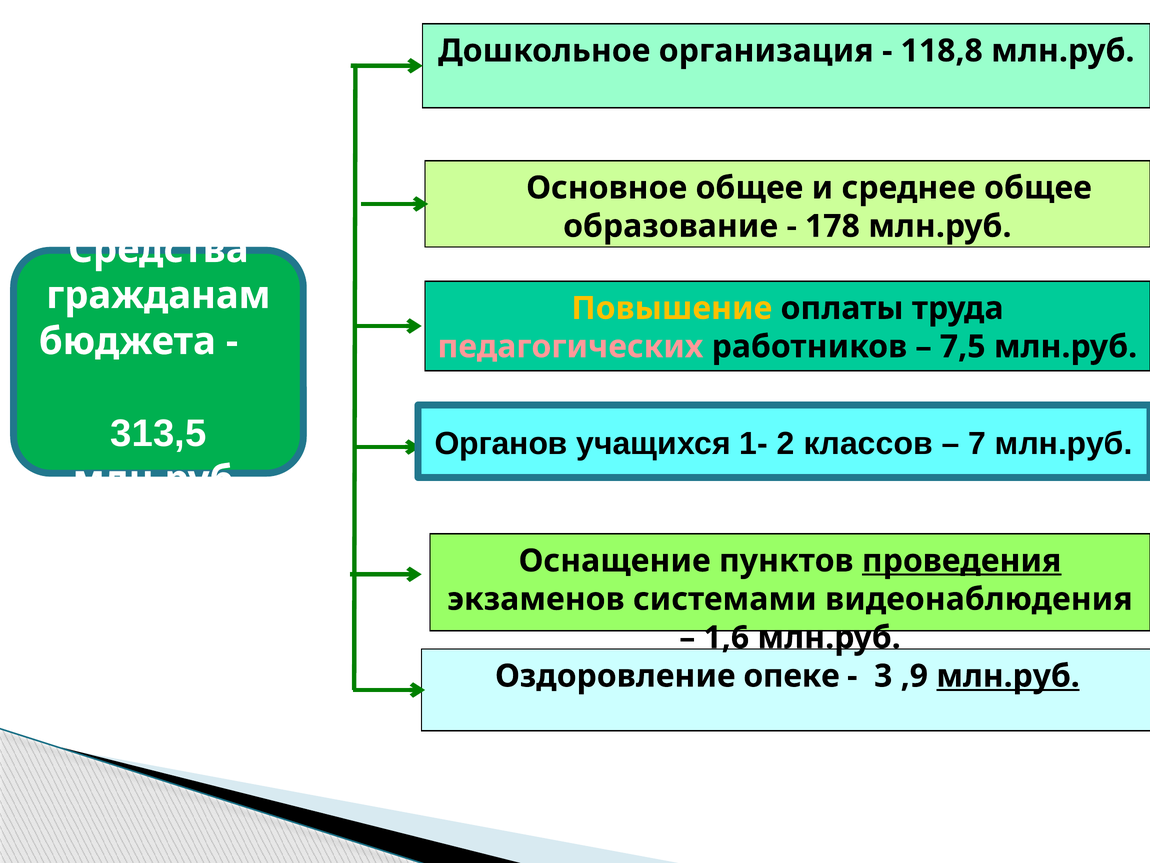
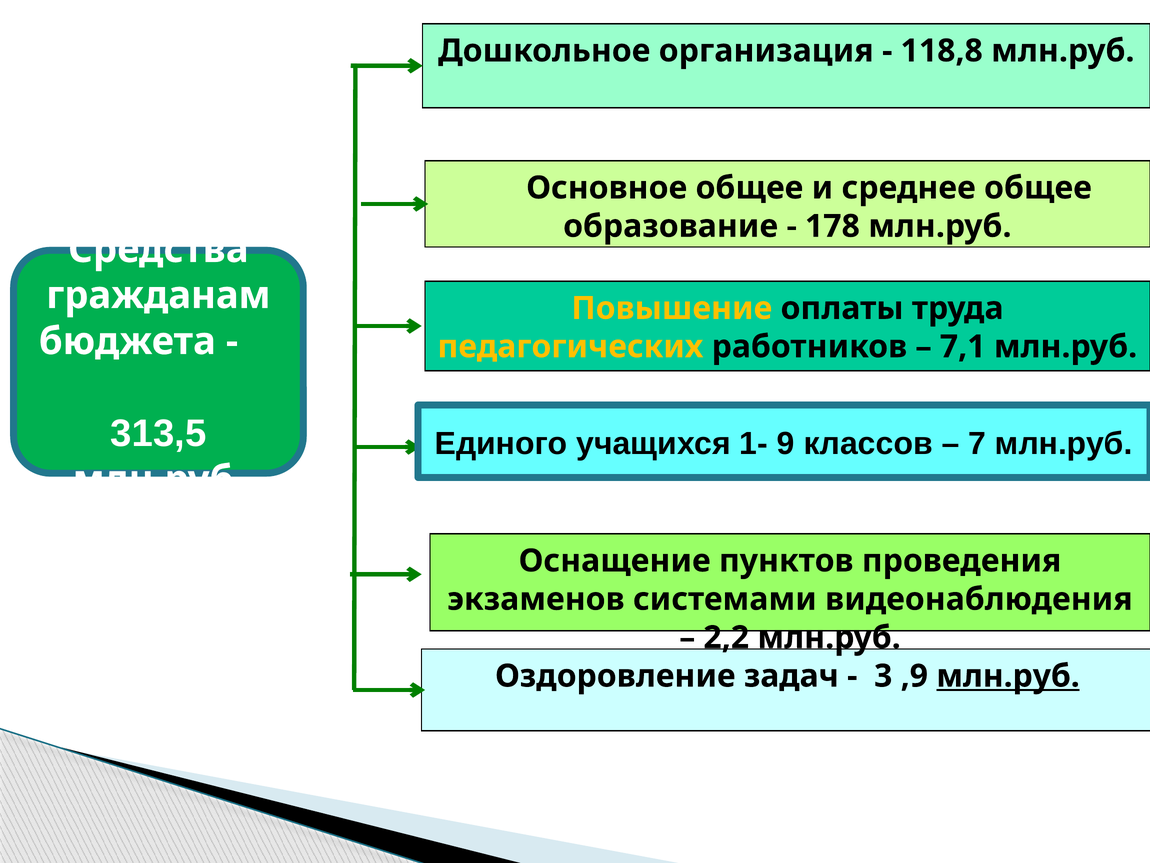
педагогических colour: pink -> yellow (570, 346)
7,5: 7,5 -> 7,1 (963, 346)
Органов: Органов -> Единого (501, 443)
2: 2 -> 9 (786, 443)
проведения underline: present -> none (962, 561)
1,6: 1,6 -> 2,2 (726, 637)
опеке: опеке -> задач (791, 676)
